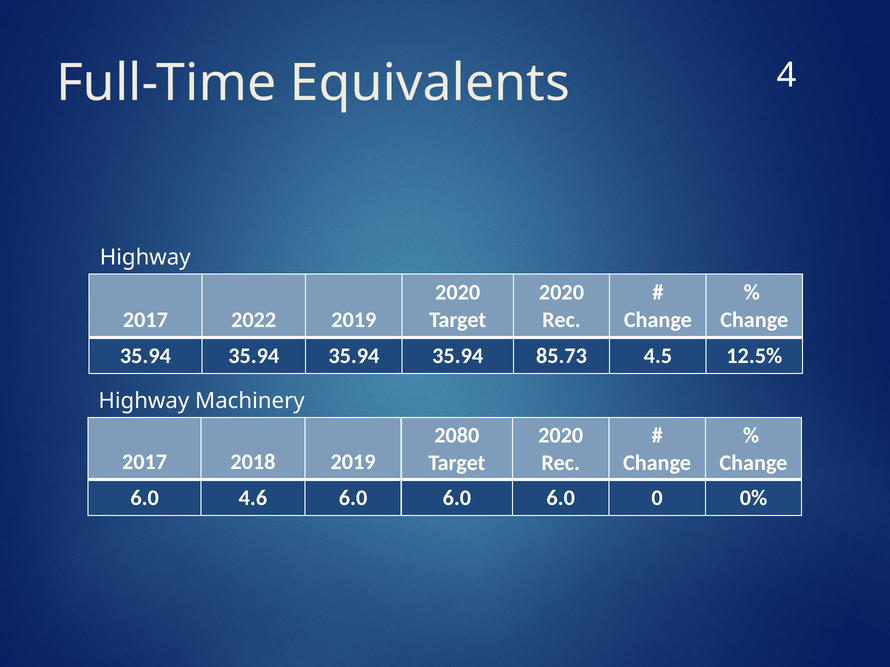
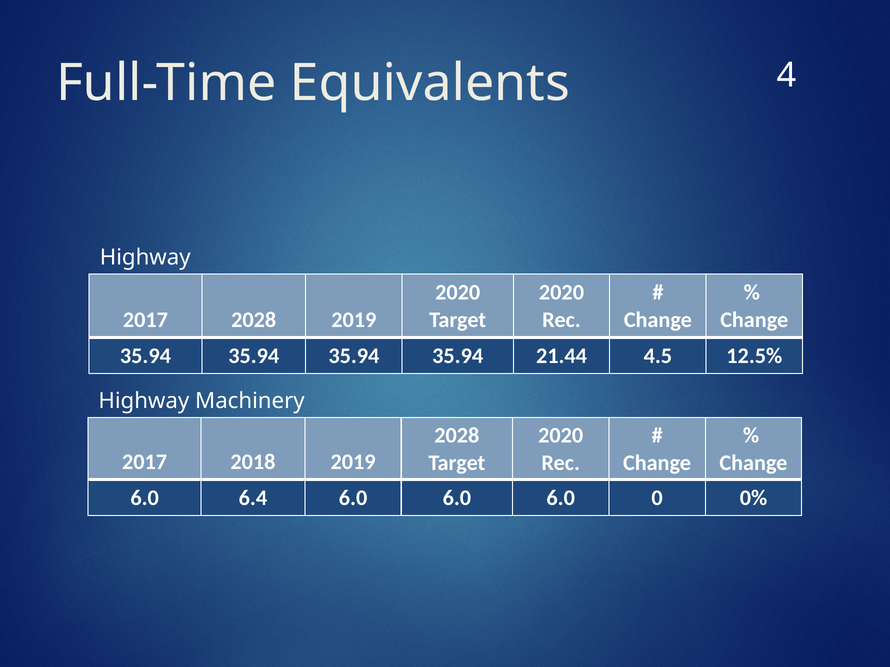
2017 2022: 2022 -> 2028 (254, 320)
85.73: 85.73 -> 21.44 (562, 356)
2080: 2080 -> 2028 (457, 436)
4.6: 4.6 -> 6.4 (253, 498)
